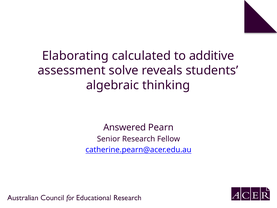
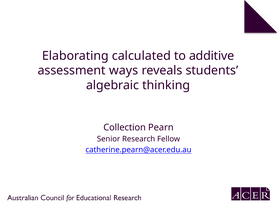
solve: solve -> ways (124, 70)
Answered: Answered -> Collection (125, 127)
